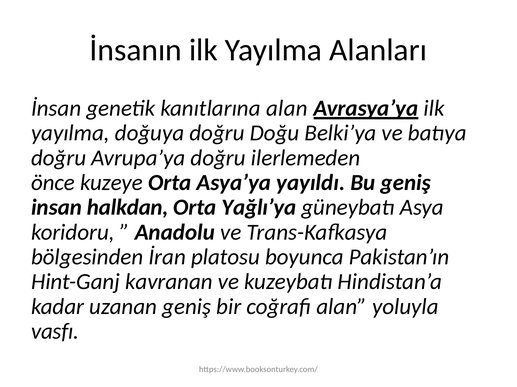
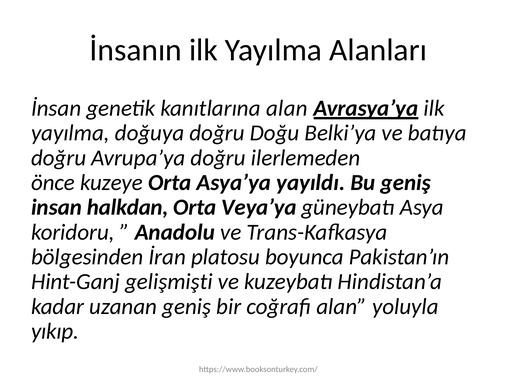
Yağlı’ya: Yağlı’ya -> Veya’ya (259, 208)
kavranan: kavranan -> gelişmişti (169, 282)
vasfı: vasfı -> yıkıp (55, 332)
